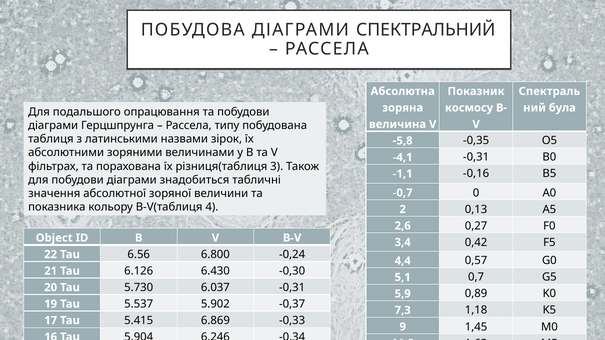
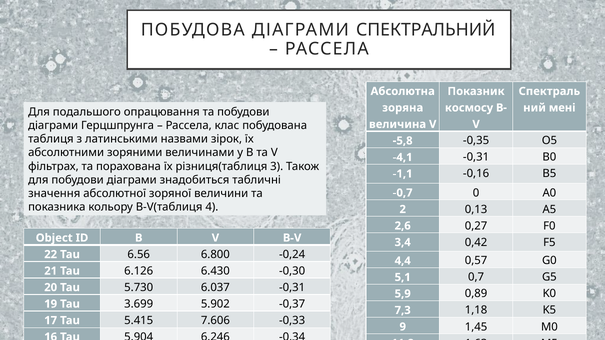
була: була -> мені (562, 108)
типу: типу -> клас (227, 126)
5.537: 5.537 -> 3.699 (139, 304)
6.869: 6.869 -> 7.606 (215, 321)
